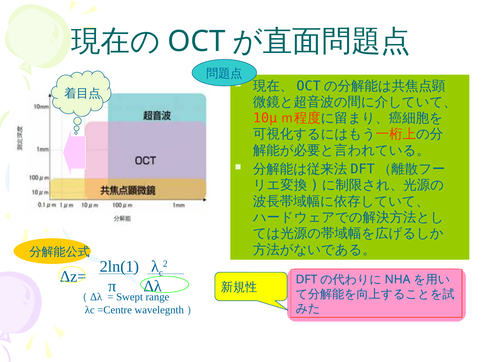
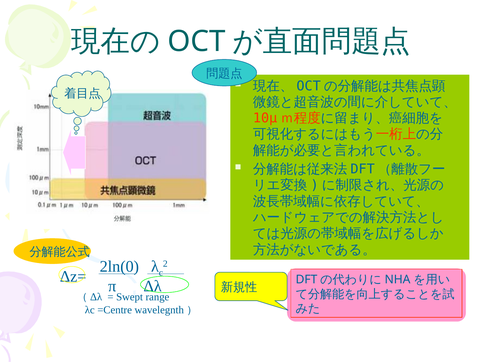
2ln(1: 2ln(1 -> 2ln(0 (119, 267)
